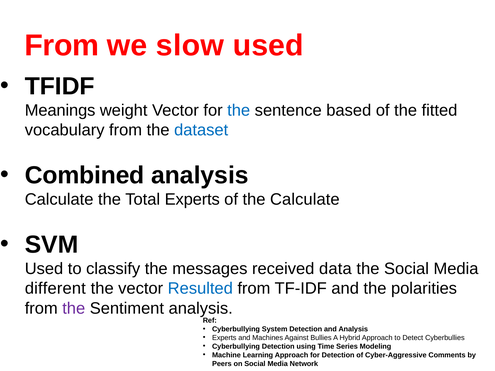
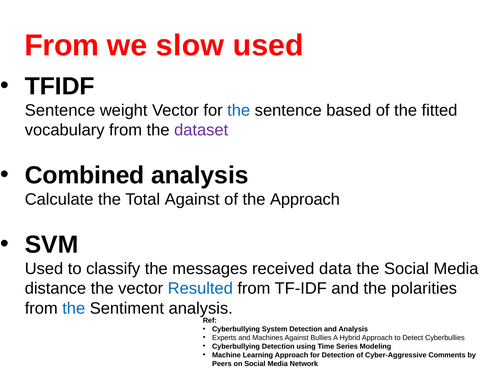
Meanings: Meanings -> Sentence (60, 110)
dataset colour: blue -> purple (201, 130)
Total Experts: Experts -> Against (192, 200)
the Calculate: Calculate -> Approach (305, 200)
different: different -> distance (55, 289)
the colour: purple -> blue (74, 308)
